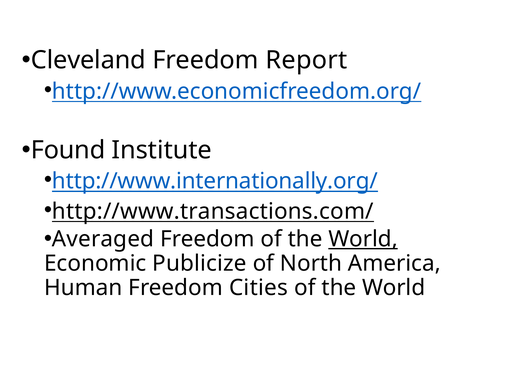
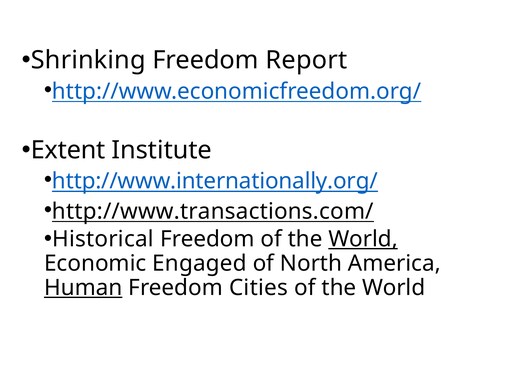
Cleveland: Cleveland -> Shrinking (88, 60)
Found: Found -> Extent (68, 150)
Averaged: Averaged -> Historical (103, 239)
Publicize: Publicize -> Engaged (199, 263)
Human underline: none -> present (83, 288)
